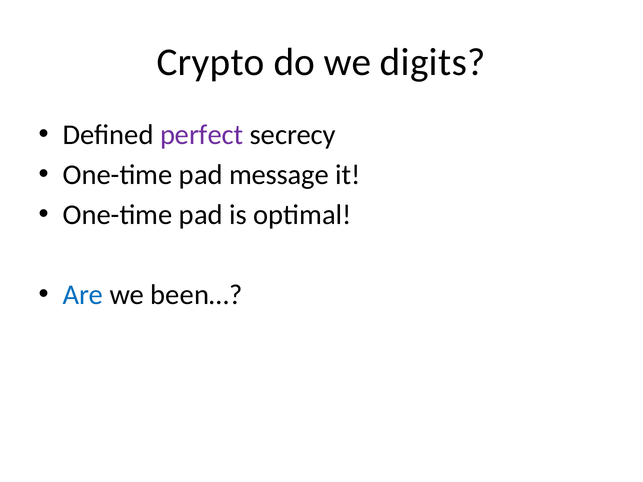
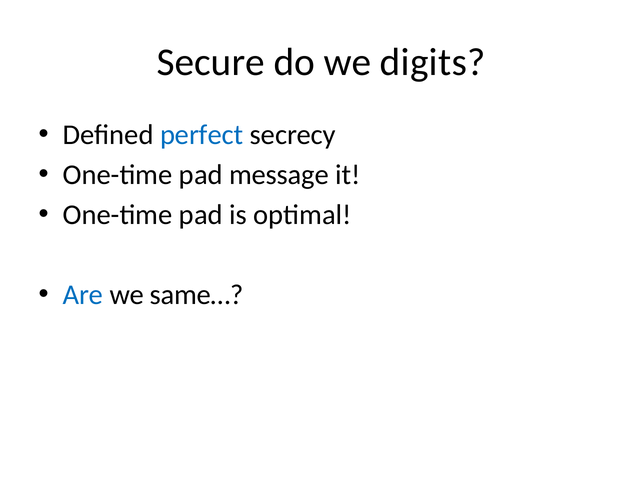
Crypto: Crypto -> Secure (211, 62)
perfect colour: purple -> blue (202, 135)
been…: been… -> same… (197, 295)
